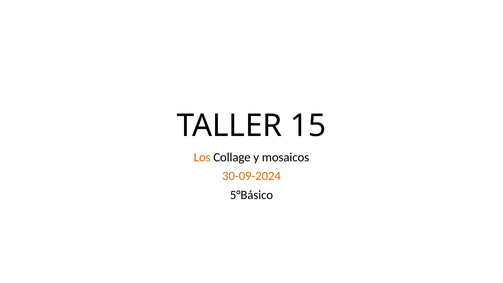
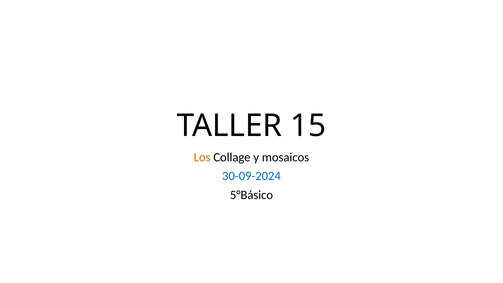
30-09-2024 colour: orange -> blue (251, 176)
